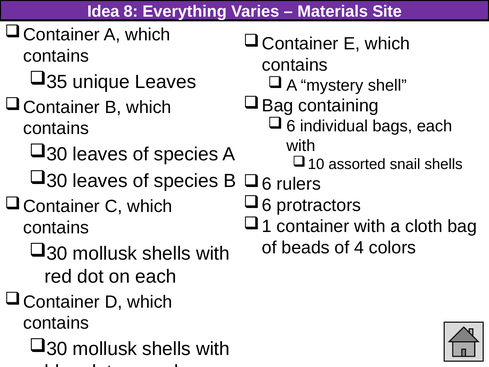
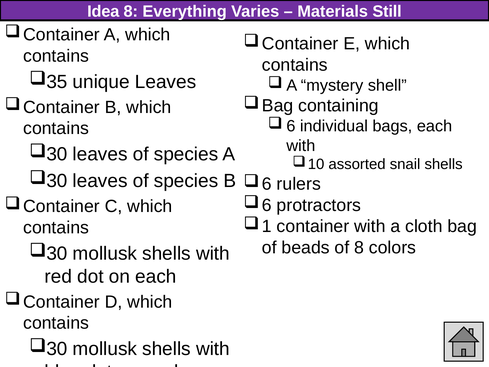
Site: Site -> Still (387, 11)
of 4: 4 -> 8 (359, 247)
